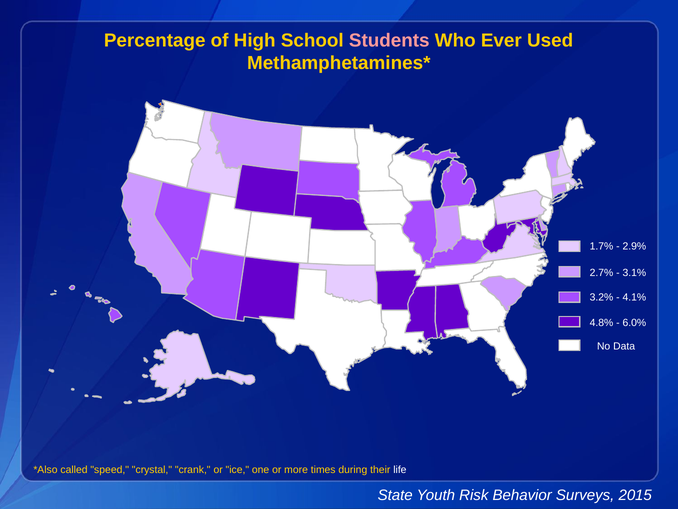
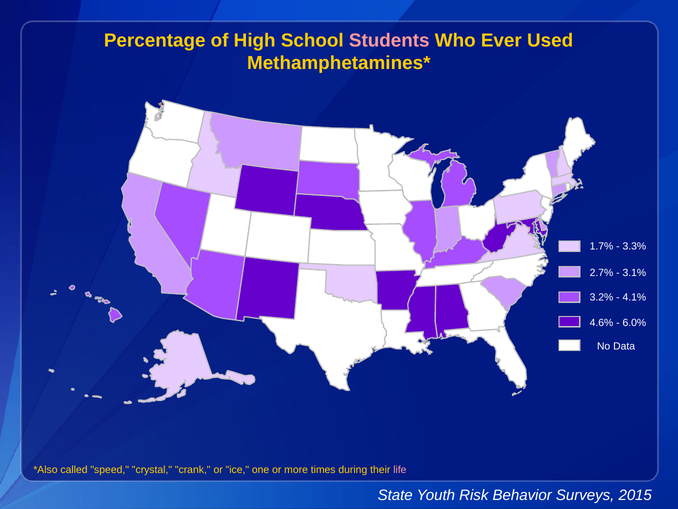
2.9%: 2.9% -> 3.3% (634, 246)
4.8%: 4.8% -> 4.6% (602, 323)
life colour: white -> pink (400, 469)
